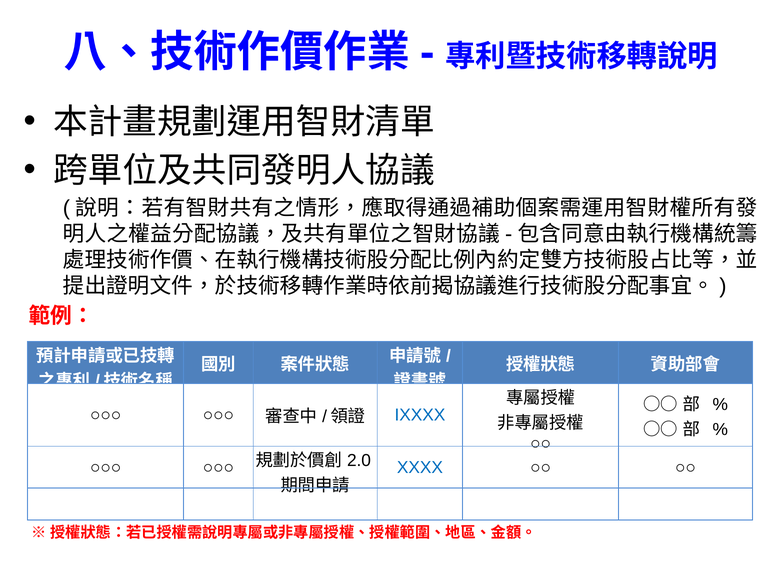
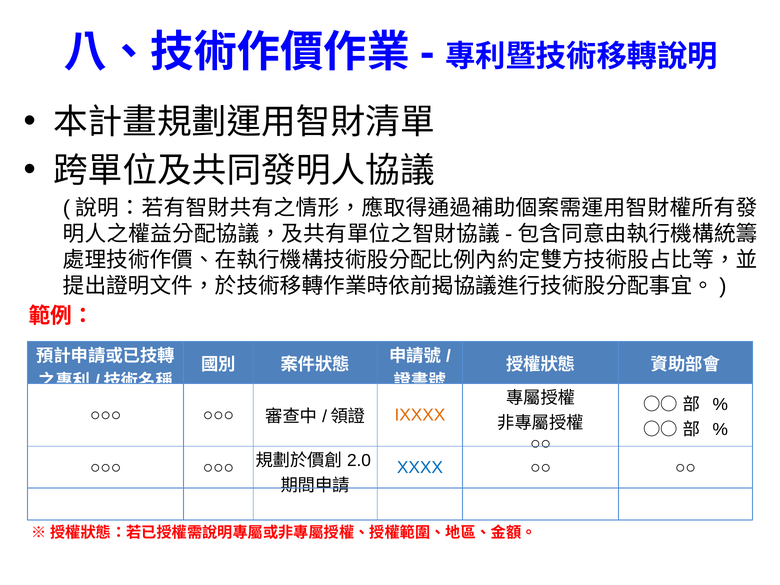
IXXXX colour: blue -> orange (420, 415)
